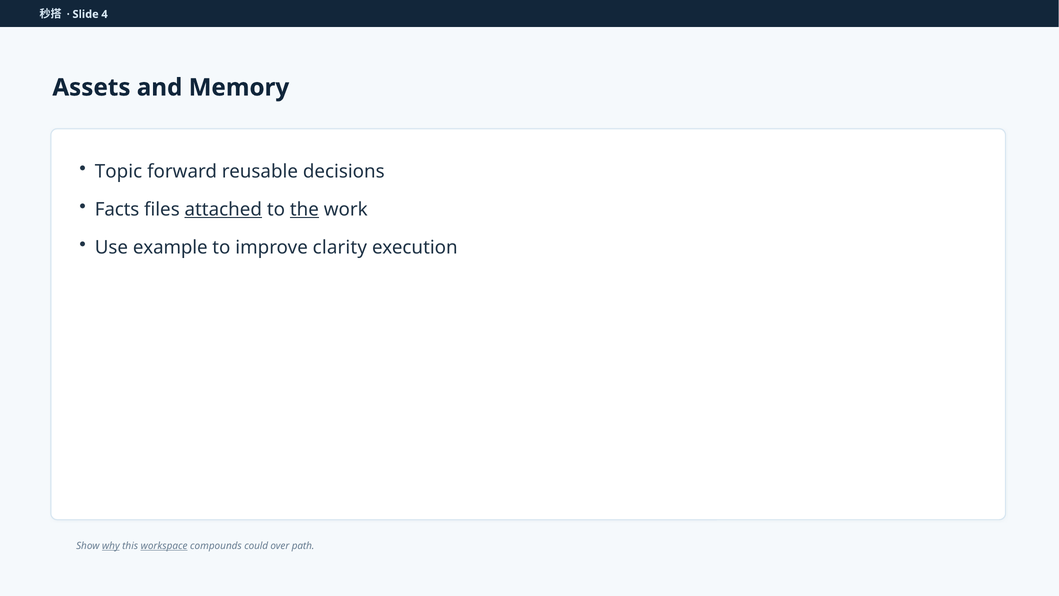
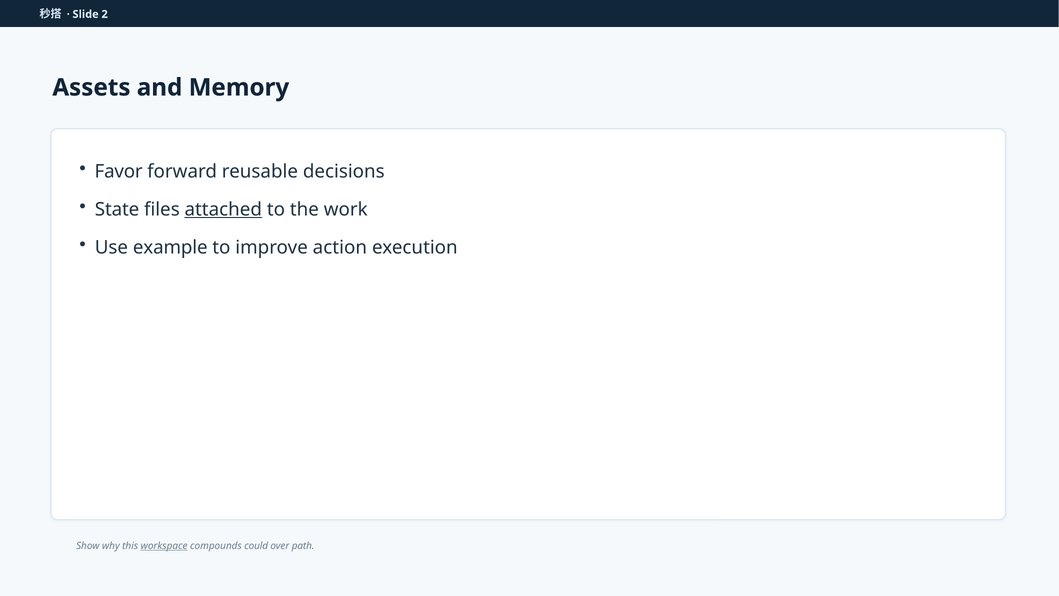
4: 4 -> 2 (105, 14)
Topic: Topic -> Favor (119, 171)
Facts: Facts -> State (117, 209)
the underline: present -> none (304, 209)
clarity: clarity -> action (340, 247)
why underline: present -> none (111, 546)
